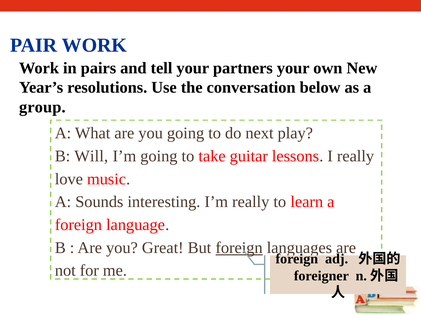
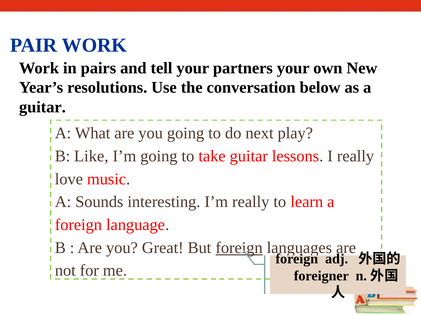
group: group -> guitar (42, 107)
Will: Will -> Like (91, 156)
